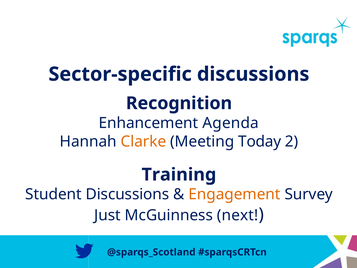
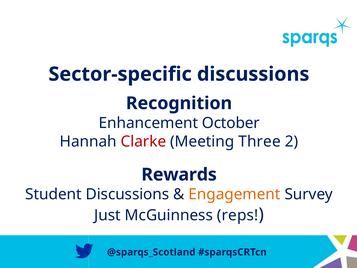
Agenda: Agenda -> October (231, 123)
Clarke colour: orange -> red (143, 141)
Today: Today -> Three (260, 141)
Training: Training -> Rewards (179, 174)
next: next -> reps (238, 215)
